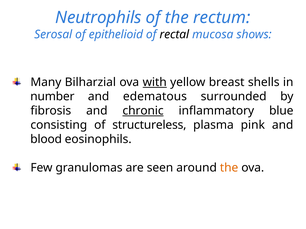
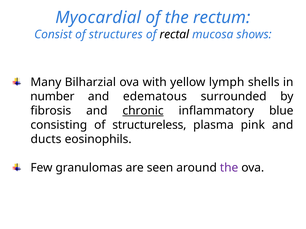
Neutrophils: Neutrophils -> Myocardial (98, 18)
Serosal: Serosal -> Consist (53, 35)
epithelioid: epithelioid -> structures (116, 35)
with underline: present -> none (155, 82)
breast: breast -> lymph (227, 82)
blood: blood -> ducts (46, 140)
the colour: orange -> purple (229, 168)
